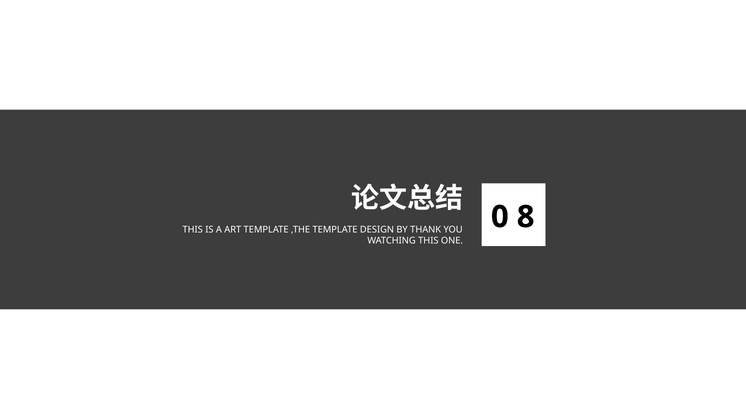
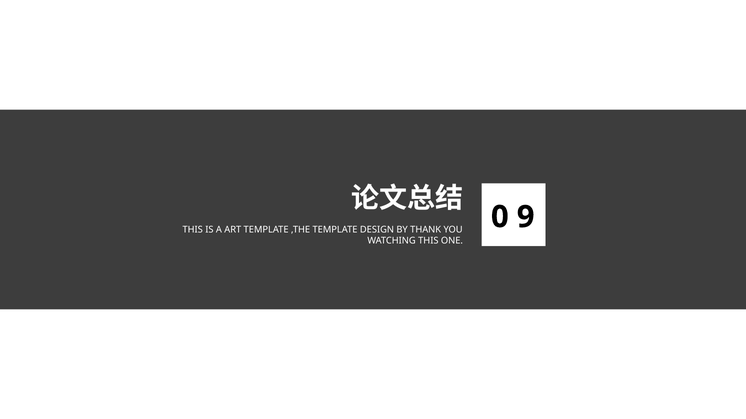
8: 8 -> 9 (526, 217)
